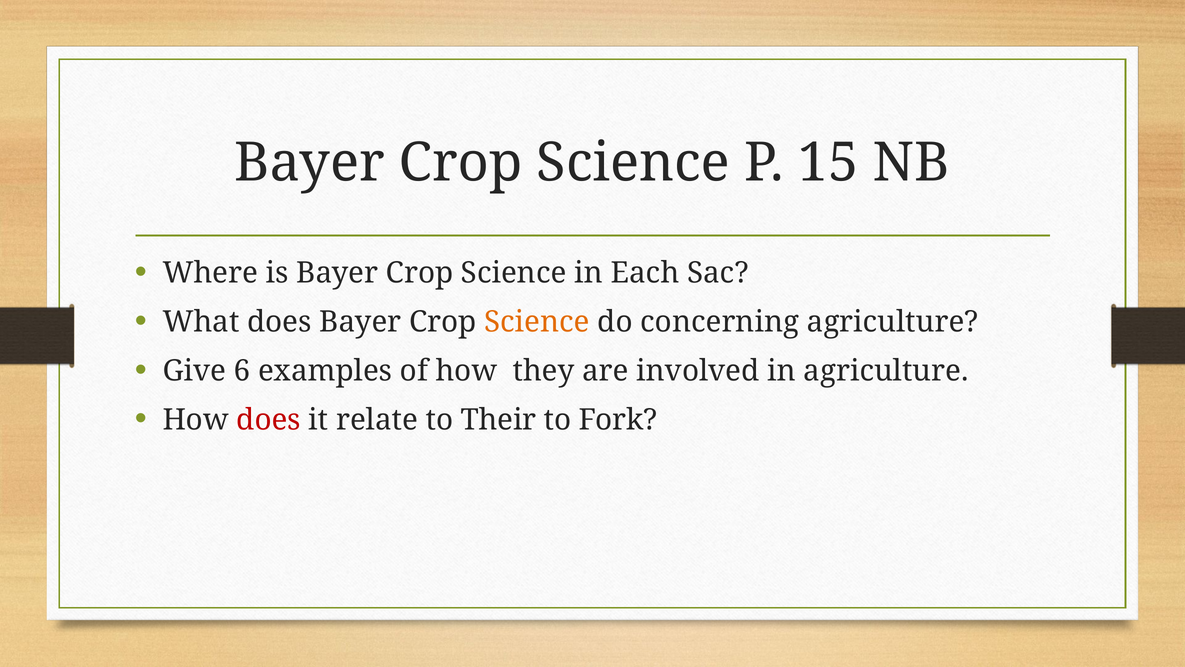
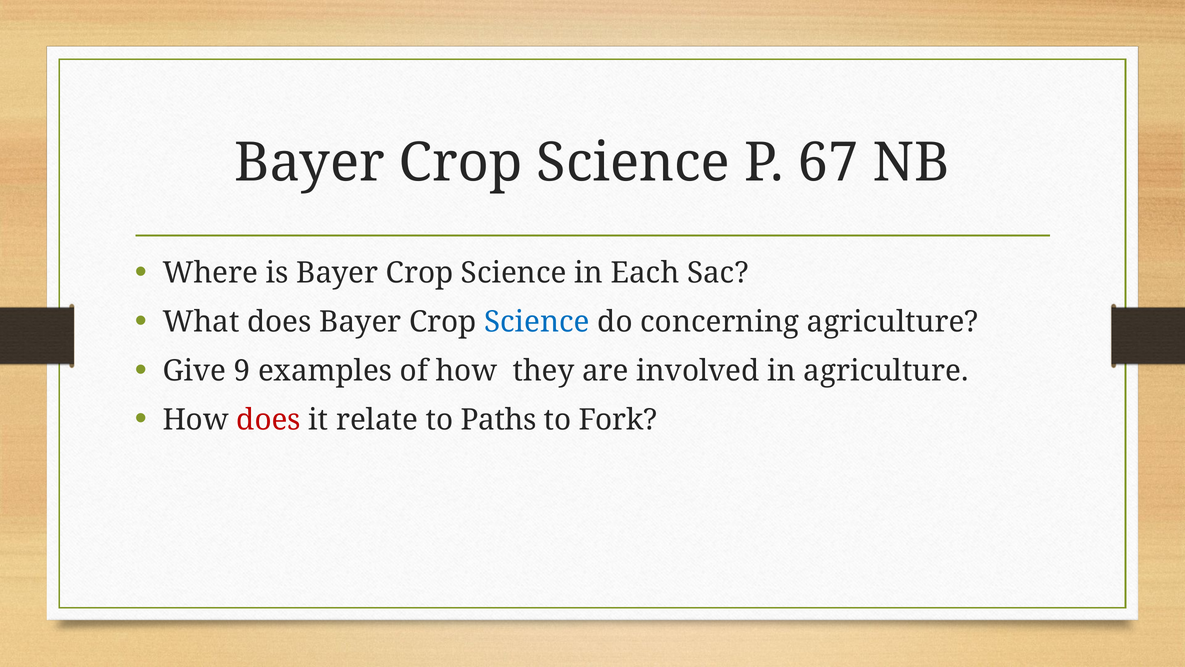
15: 15 -> 67 (828, 163)
Science colour: orange -> blue (537, 322)
6: 6 -> 9 (242, 371)
Their: Their -> Paths (499, 419)
